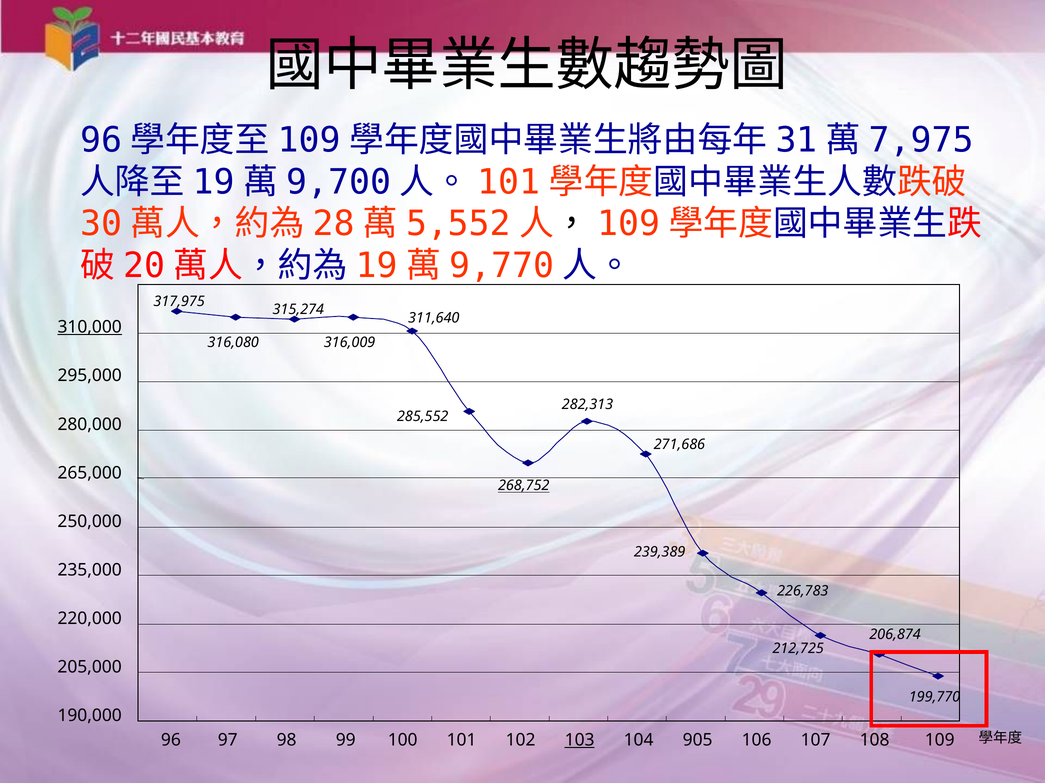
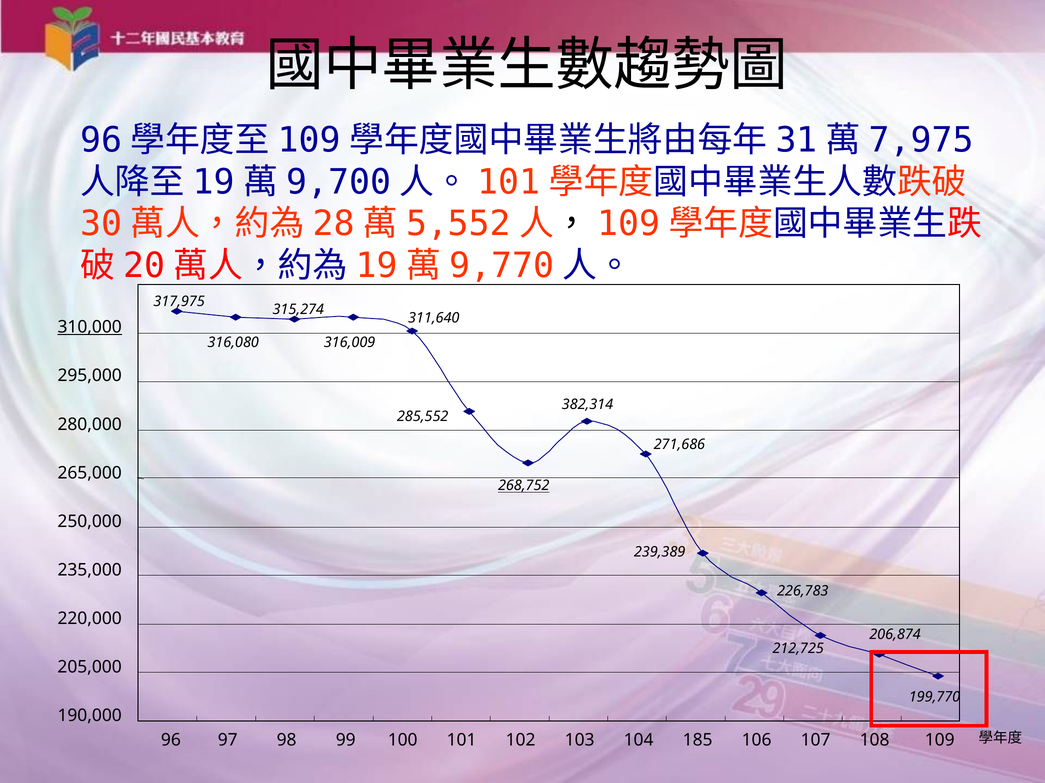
282,313: 282,313 -> 382,314 (587, 405)
103 underline: present -> none (580, 741)
905: 905 -> 185 (698, 741)
